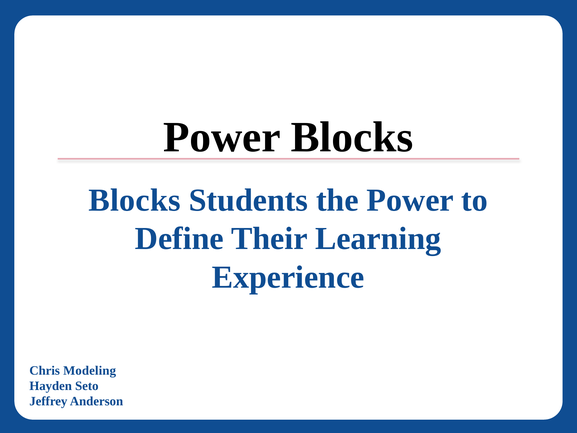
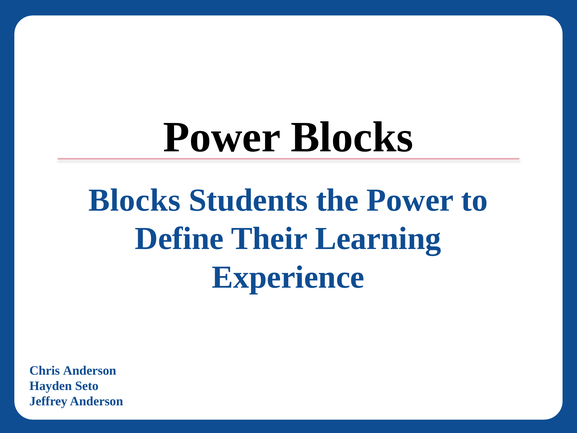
Chris Modeling: Modeling -> Anderson (90, 370)
